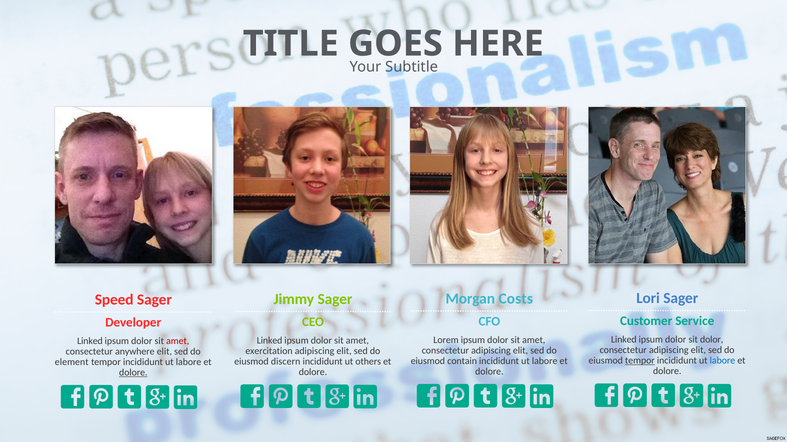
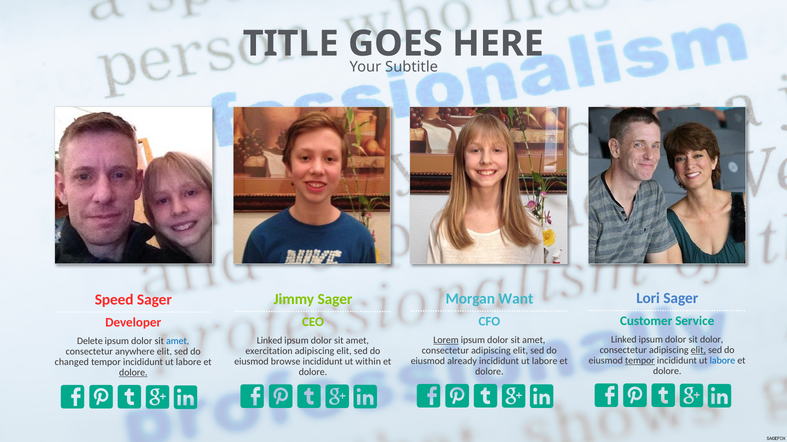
Costs: Costs -> Want (516, 299)
Lorem underline: none -> present (446, 340)
Linked: Linked -> Delete (90, 341)
amet colour: red -> blue (178, 341)
elit underline: none -> present (698, 351)
contain: contain -> already (462, 362)
discern: discern -> browse (286, 362)
others: others -> within (368, 362)
element: element -> changed (72, 363)
